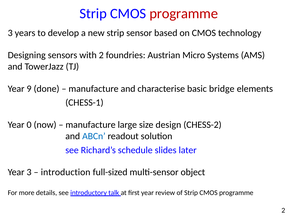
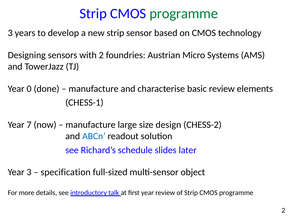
programme colour: red -> green (184, 14)
9: 9 -> 0 (29, 89)
basic bridge: bridge -> review (222, 89)
0: 0 -> 7 (29, 125)
introduction: introduction -> specification (66, 172)
